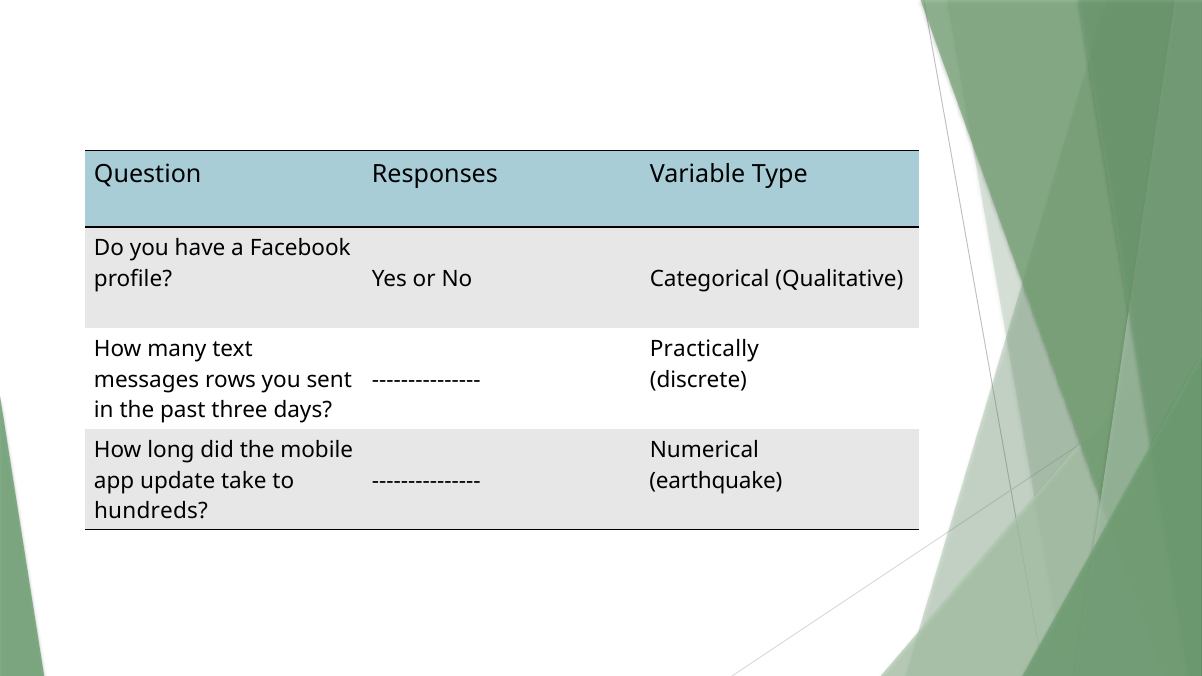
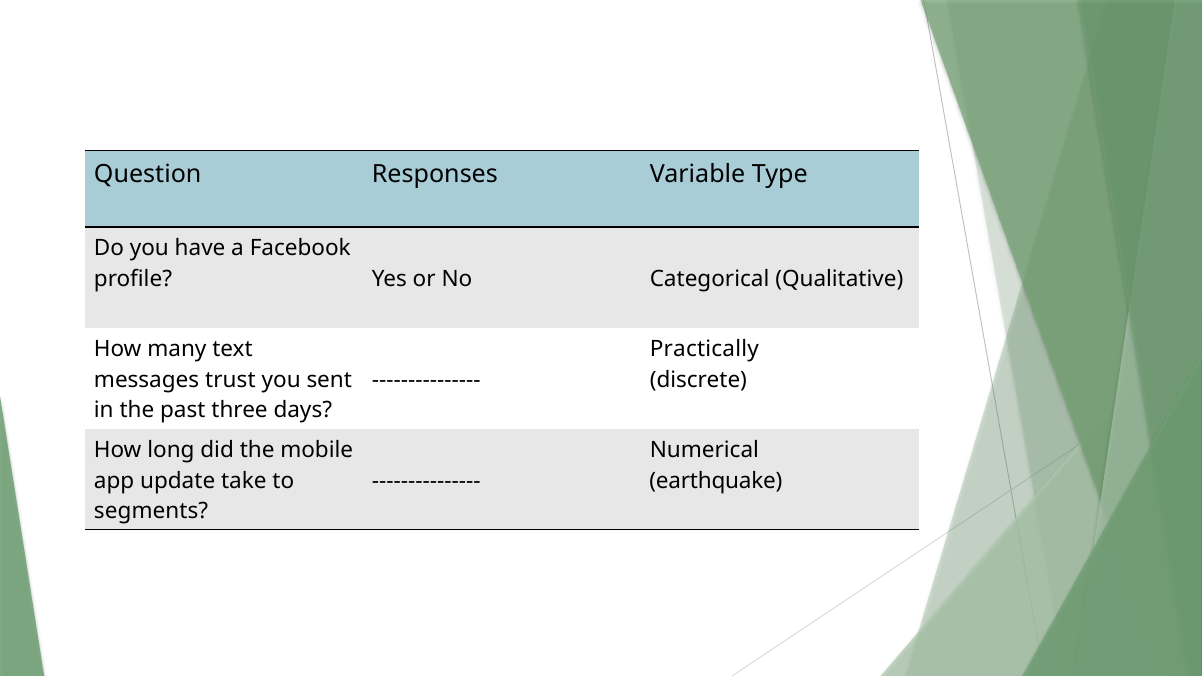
rows: rows -> trust (230, 380)
hundreds: hundreds -> segments (151, 511)
